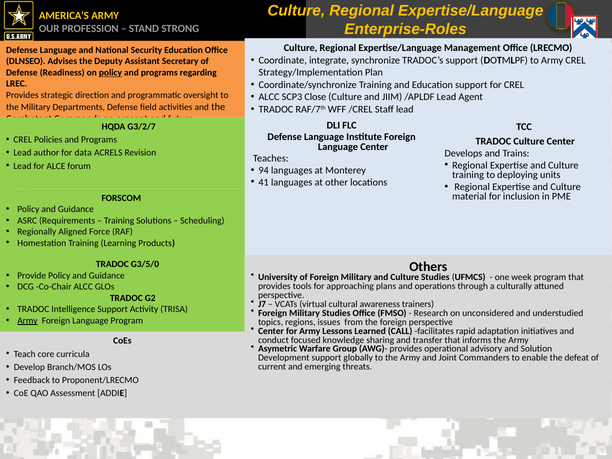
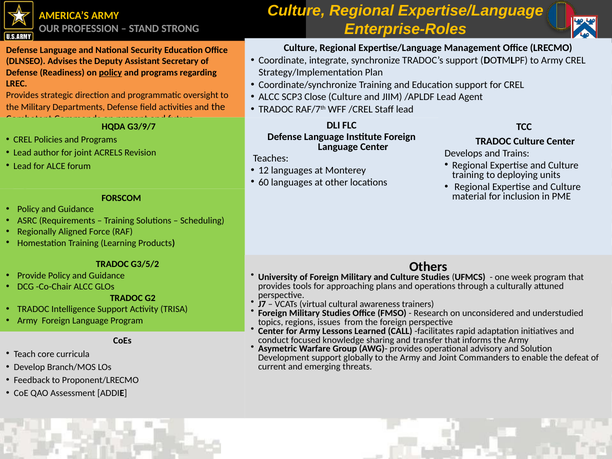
G3/2/7: G3/2/7 -> G3/9/7 (142, 127)
for data: data -> joint (83, 153)
94: 94 -> 12 (264, 170)
41: 41 -> 60 (264, 182)
G3/5/0: G3/5/0 -> G3/5/2 (145, 264)
Army underline: present -> none (27, 320)
